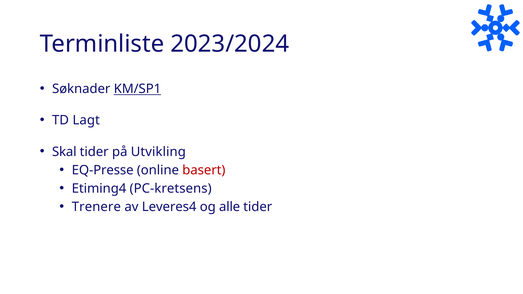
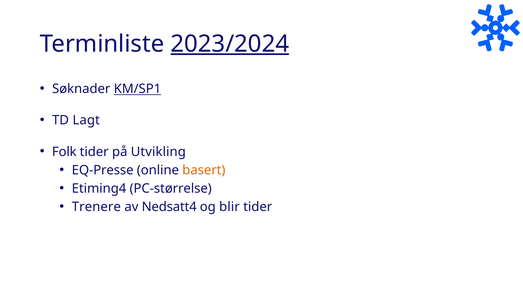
2023/2024 underline: none -> present (230, 44)
Skal: Skal -> Folk (64, 152)
basert colour: red -> orange (204, 170)
PC-kretsens: PC-kretsens -> PC-størrelse (171, 189)
Leveres4: Leveres4 -> Nedsatt4 (169, 207)
alle: alle -> blir (229, 207)
